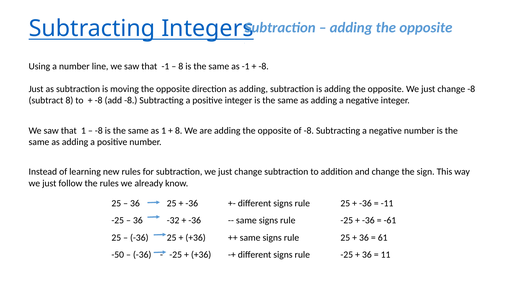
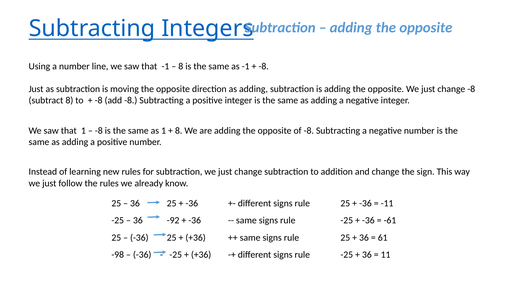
-32: -32 -> -92 (173, 221)
-50: -50 -> -98 (118, 255)
